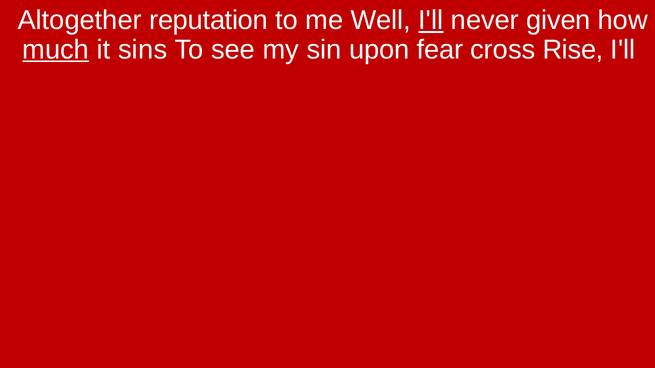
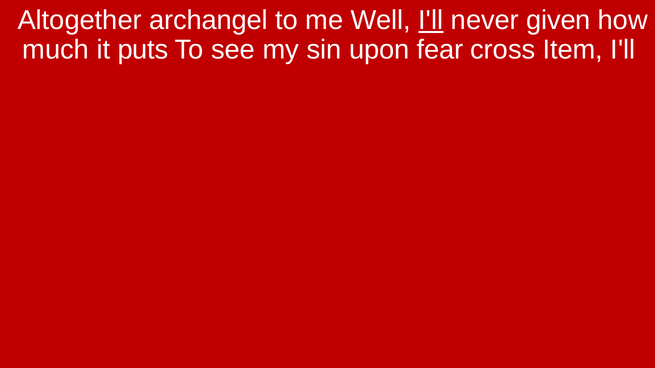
reputation: reputation -> archangel (209, 20)
much underline: present -> none (56, 50)
sins: sins -> puts (143, 50)
Rise: Rise -> Item (573, 50)
